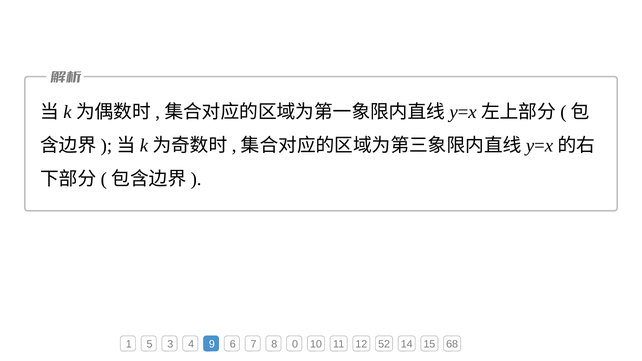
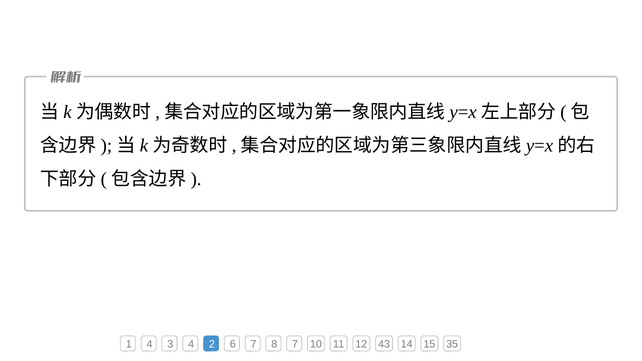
1 5: 5 -> 4 (150, 344)
9: 9 -> 2 (212, 344)
8 0: 0 -> 7 (295, 344)
52: 52 -> 43 (384, 344)
68: 68 -> 35 (452, 344)
